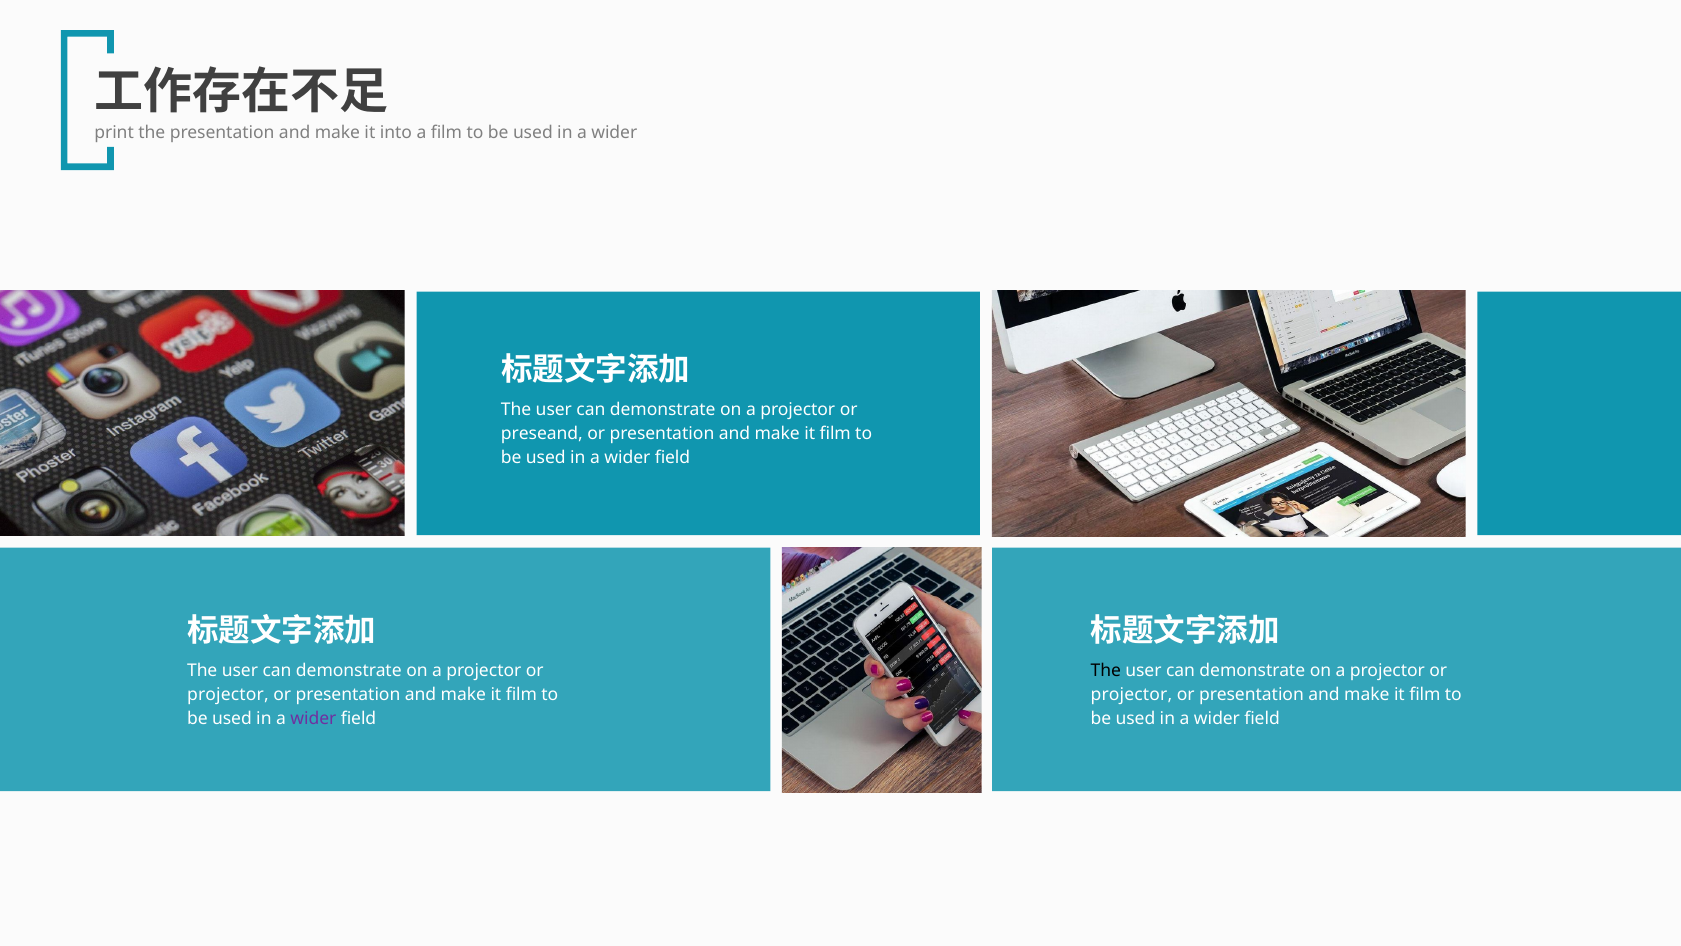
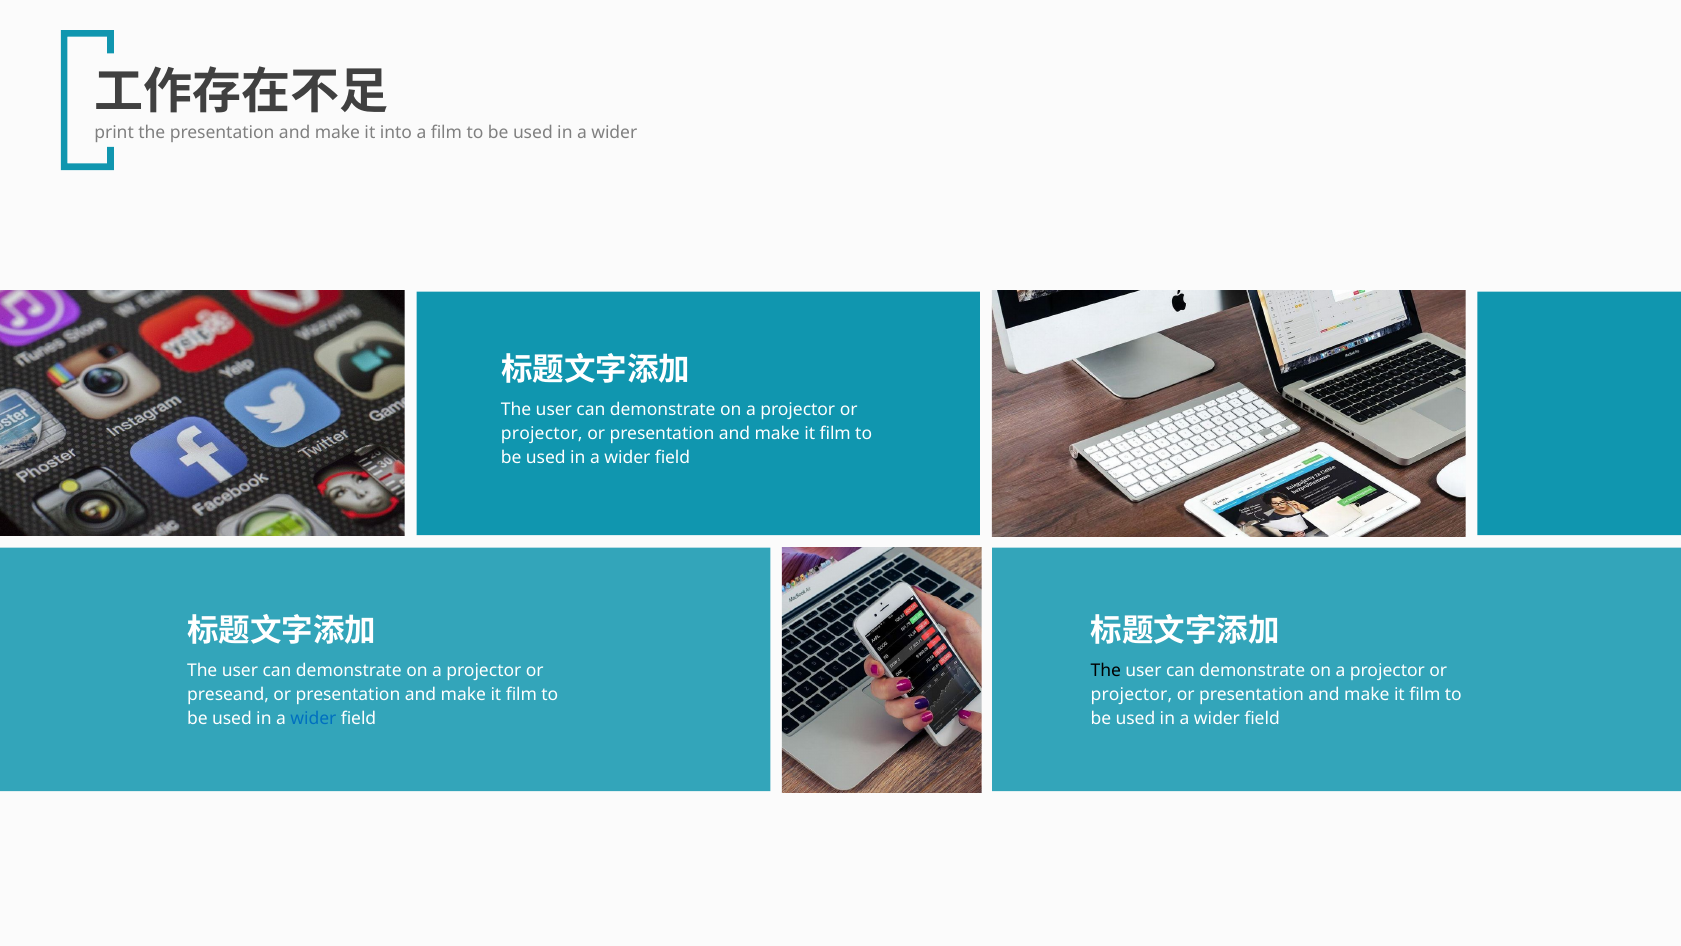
preseand: preseand -> projector (542, 434)
projector: projector -> preseand (228, 695)
wider colour: purple -> blue (313, 719)
